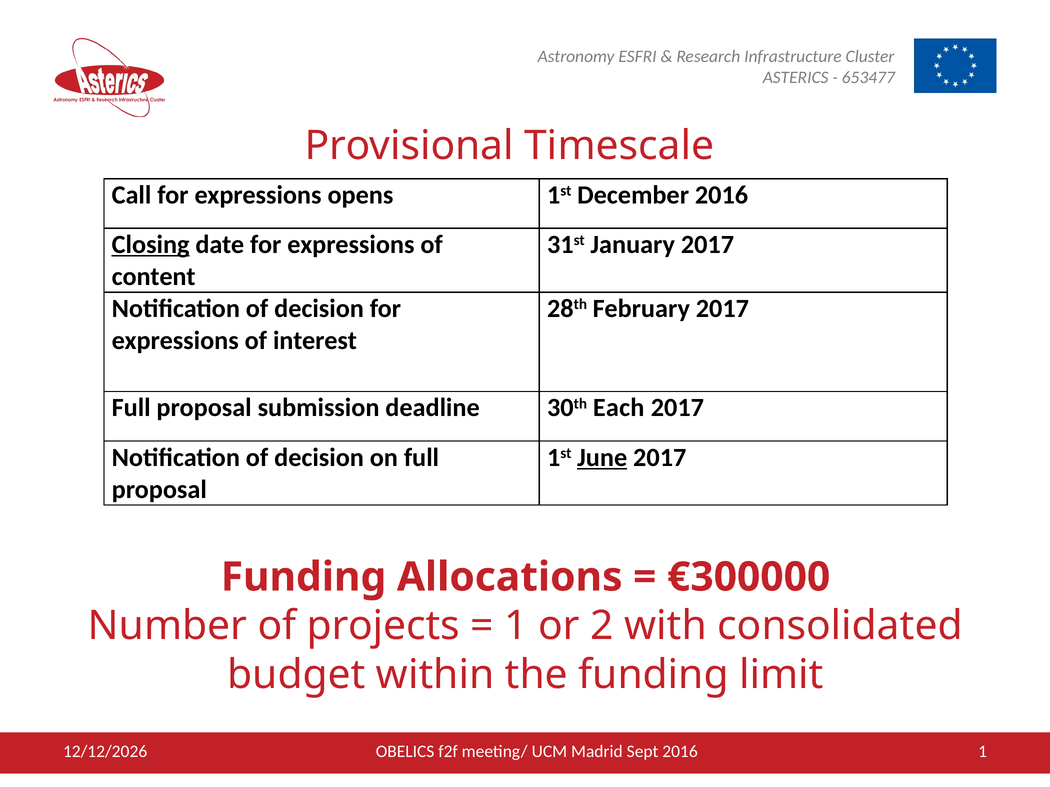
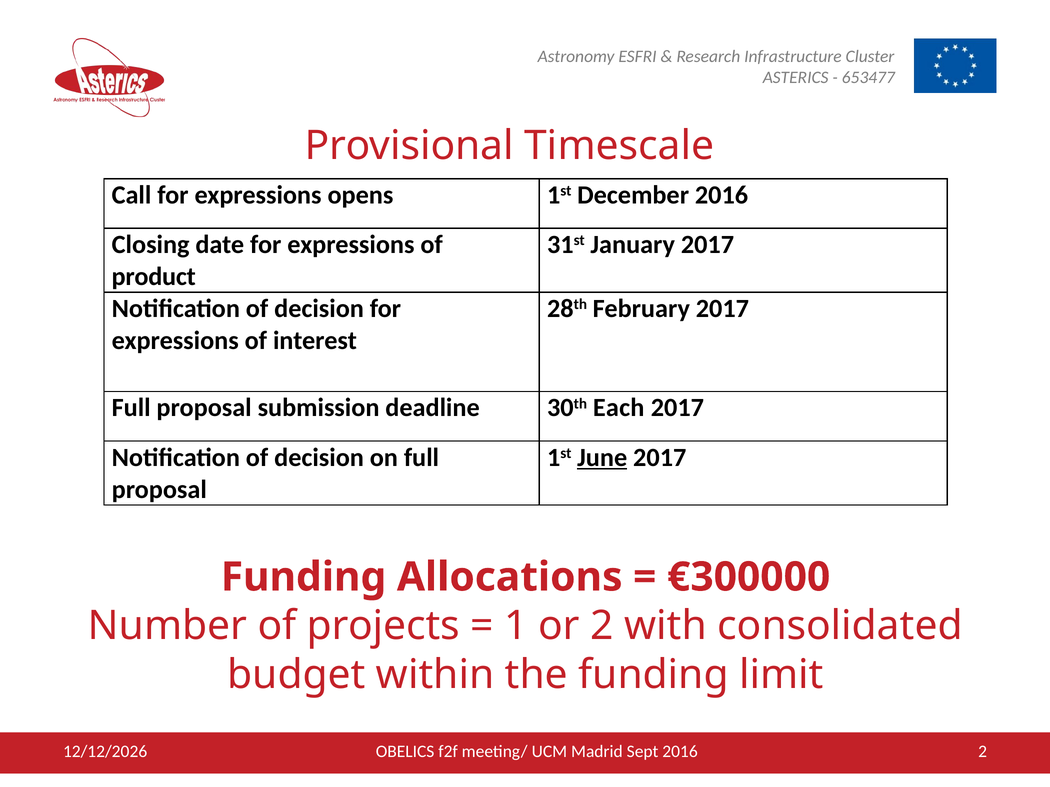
Closing underline: present -> none (151, 245)
content: content -> product (154, 277)
1: 1 -> 2 (983, 752)
